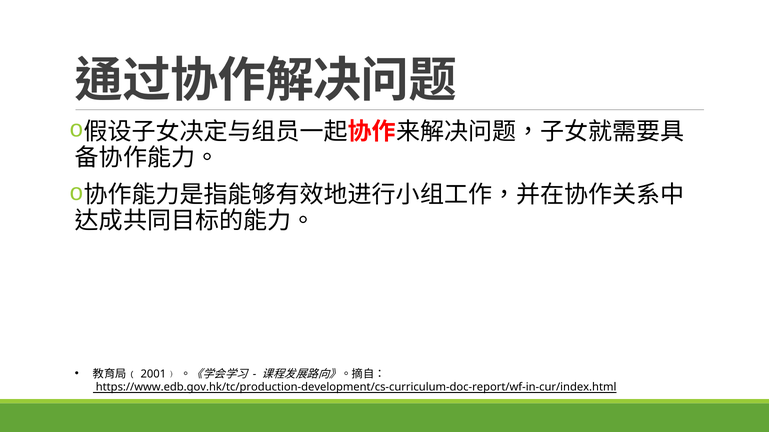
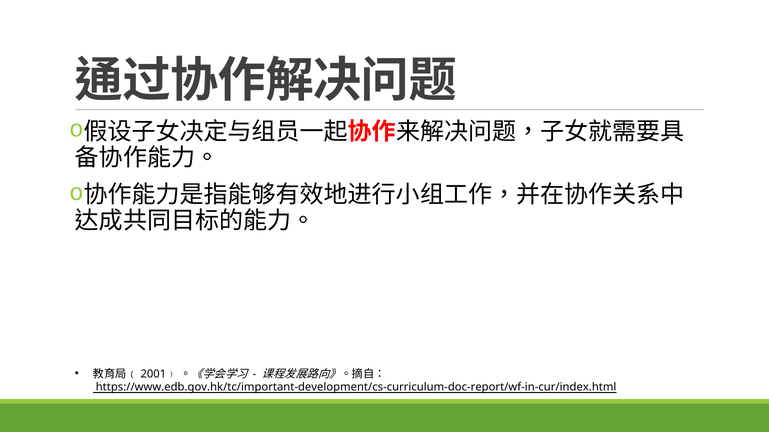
https://www.edb.gov.hk/tc/production-development/cs-curriculum-doc-report/wf-in-cur/index.html: https://www.edb.gov.hk/tc/production-development/cs-curriculum-doc-report/wf-in-cur/index.html -> https://www.edb.gov.hk/tc/important-development/cs-curriculum-doc-report/wf-in-cur/index.html (356, 388)
